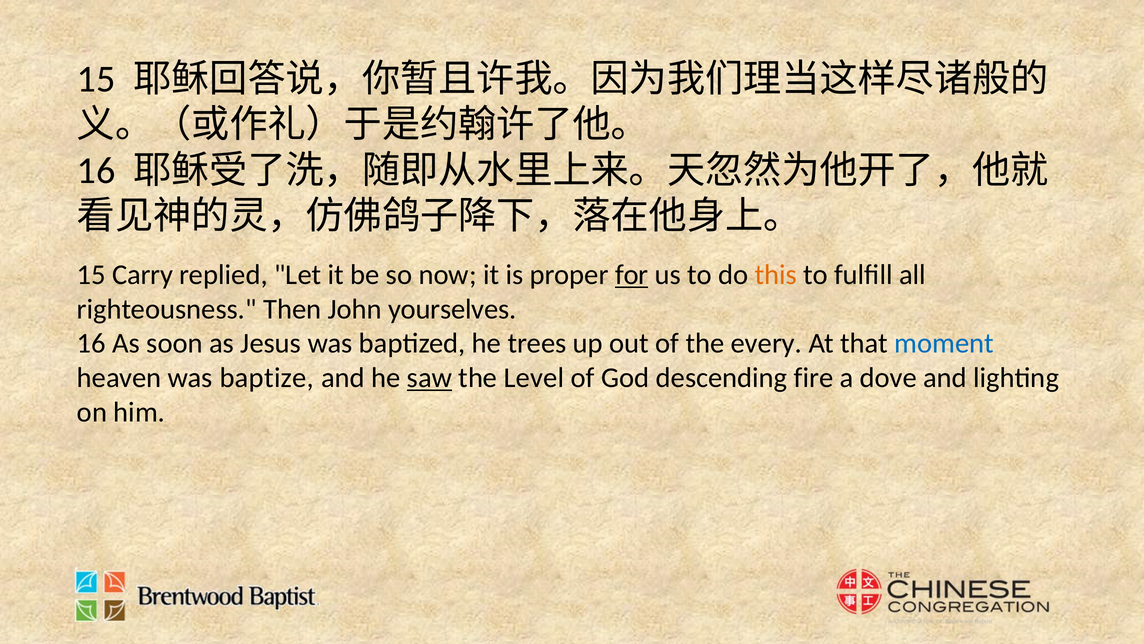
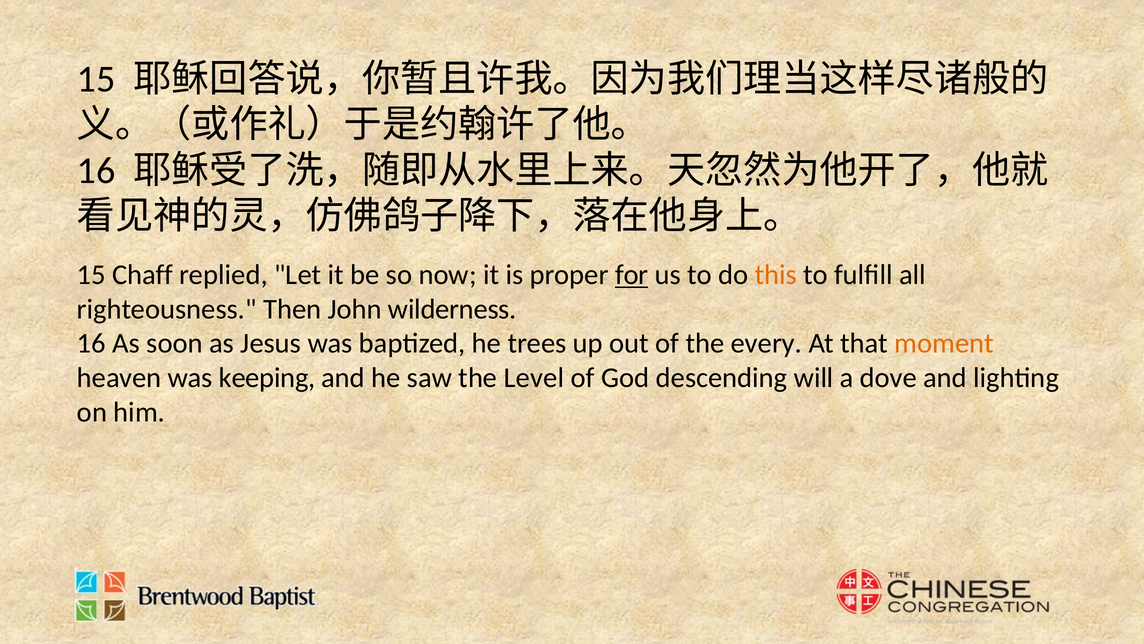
Carry: Carry -> Chaff (143, 275)
yourselves: yourselves -> wilderness (452, 309)
moment colour: blue -> orange (944, 343)
baptize: baptize -> keeping (267, 378)
saw underline: present -> none (430, 378)
fire: fire -> will (814, 378)
